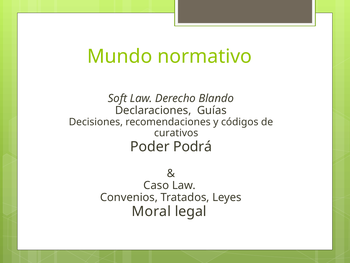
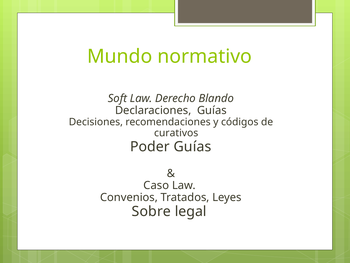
Poder Podrá: Podrá -> Guías (192, 146)
Moral: Moral -> Sobre (151, 211)
